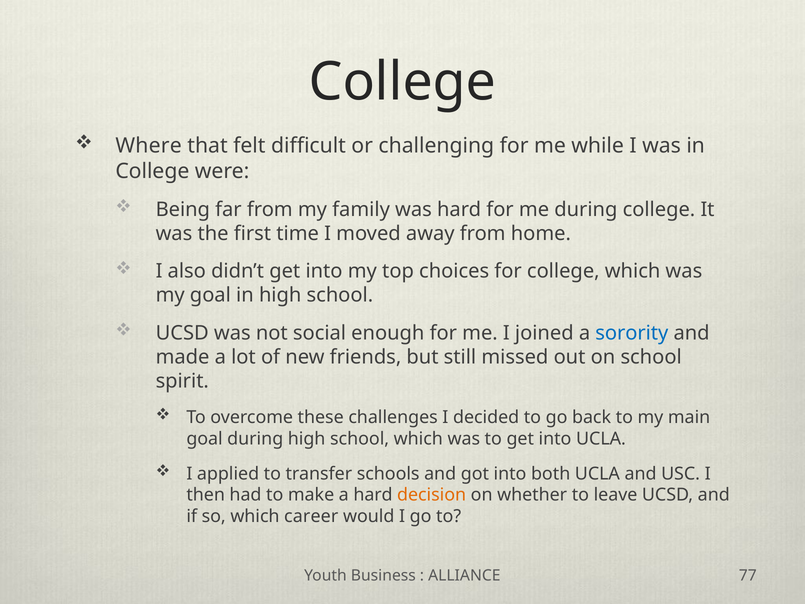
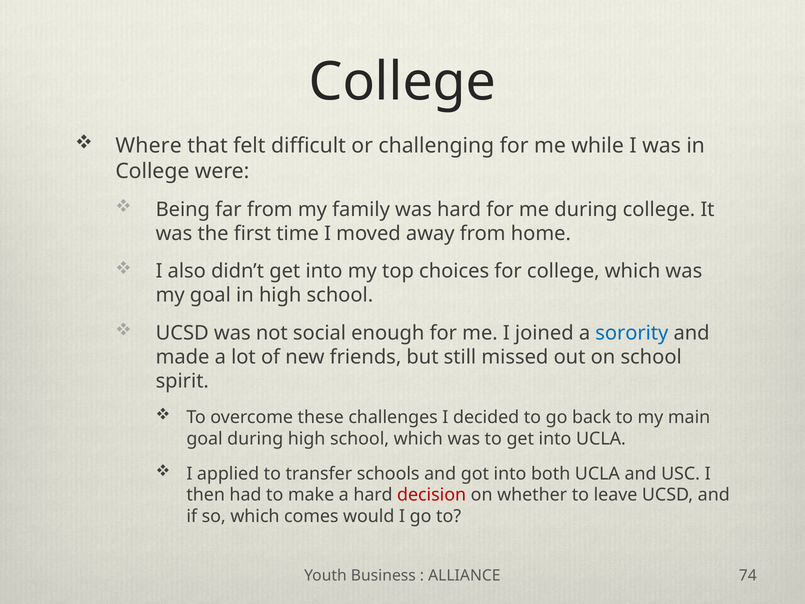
decision colour: orange -> red (432, 495)
career: career -> comes (311, 516)
77: 77 -> 74 (748, 575)
